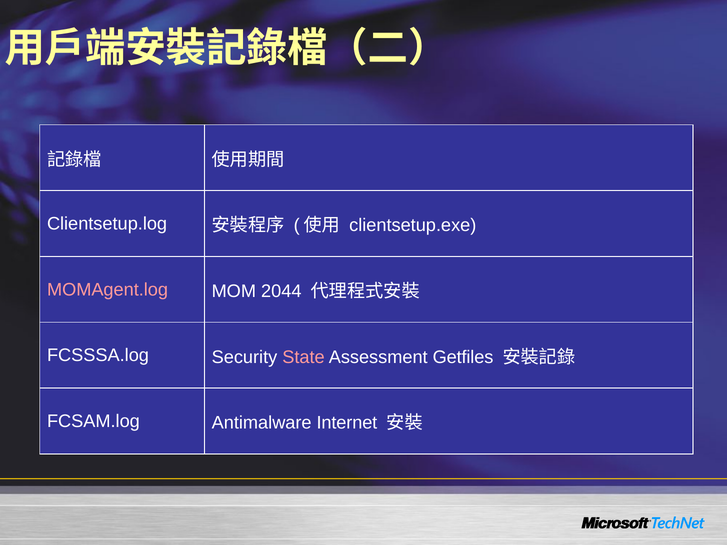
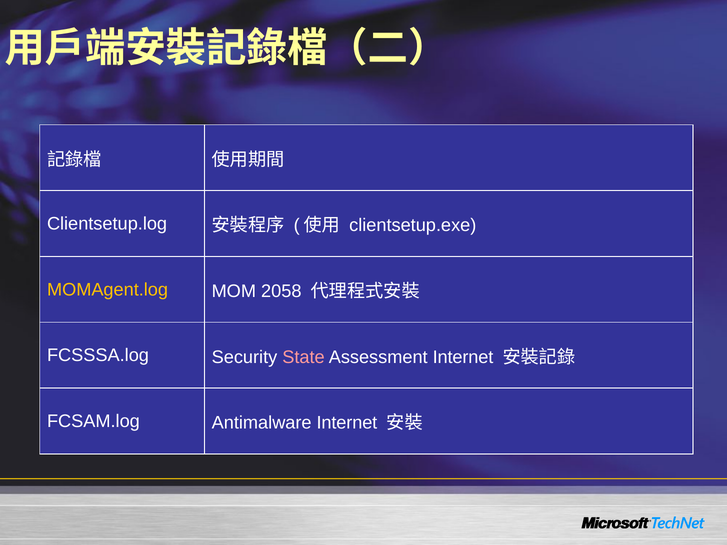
MOMAgent.log colour: pink -> yellow (108, 290)
2044: 2044 -> 2058 (281, 291)
Assessment Getfiles: Getfiles -> Internet (463, 357)
